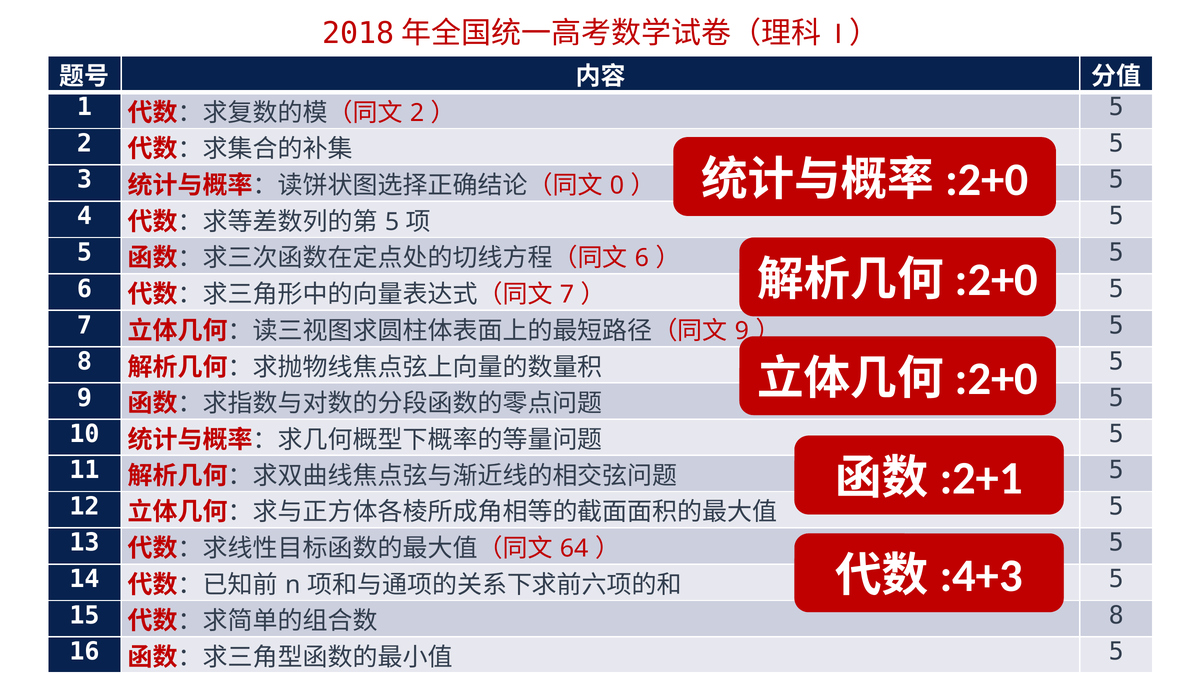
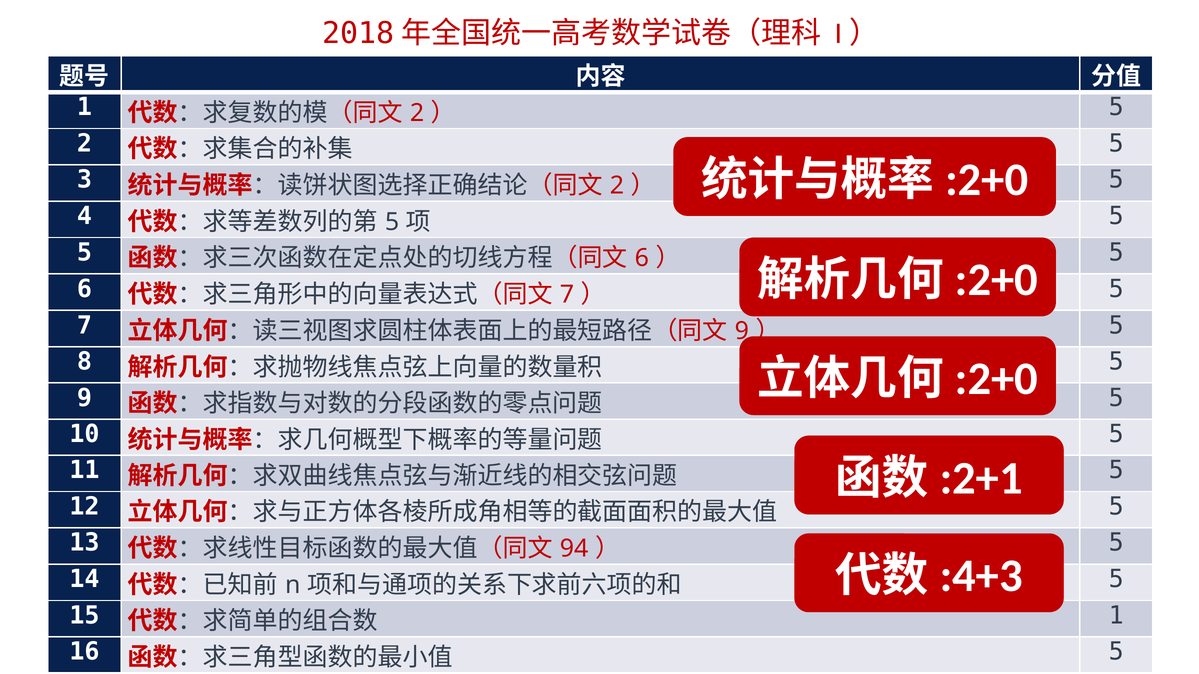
0: 0 -> 2 (617, 186)
64: 64 -> 94 (574, 549)
8: 8 -> 1 (1116, 616)
